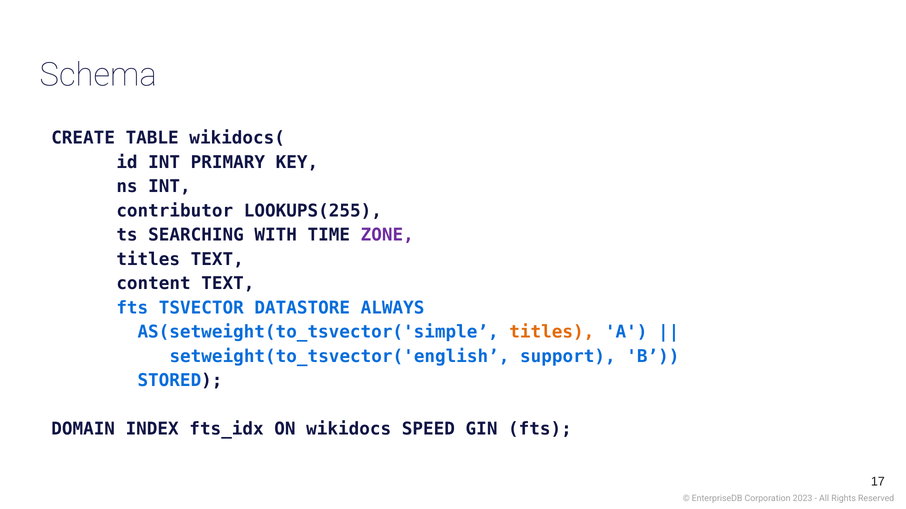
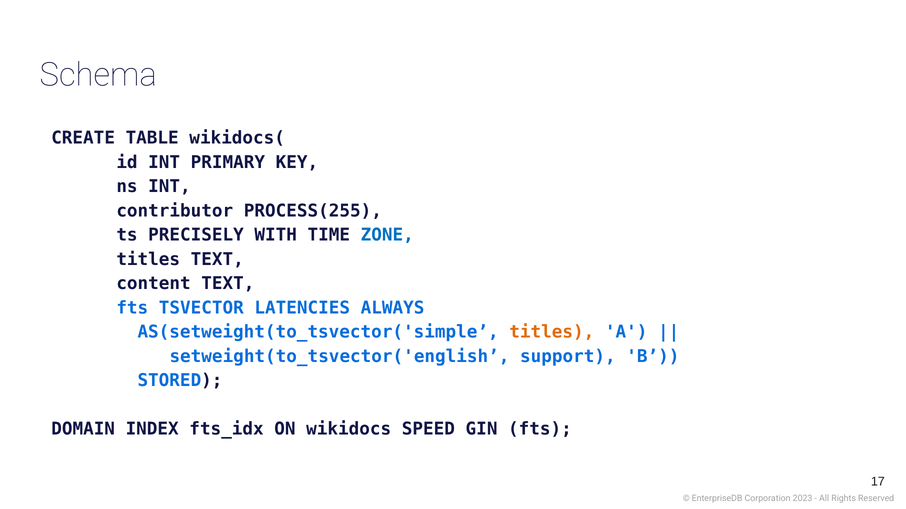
LOOKUPS(255: LOOKUPS(255 -> PROCESS(255 (313, 211)
SEARCHING: SEARCHING -> PRECISELY (196, 235)
ZONE colour: purple -> blue (387, 235)
DATASTORE: DATASTORE -> LATENCIES (302, 308)
